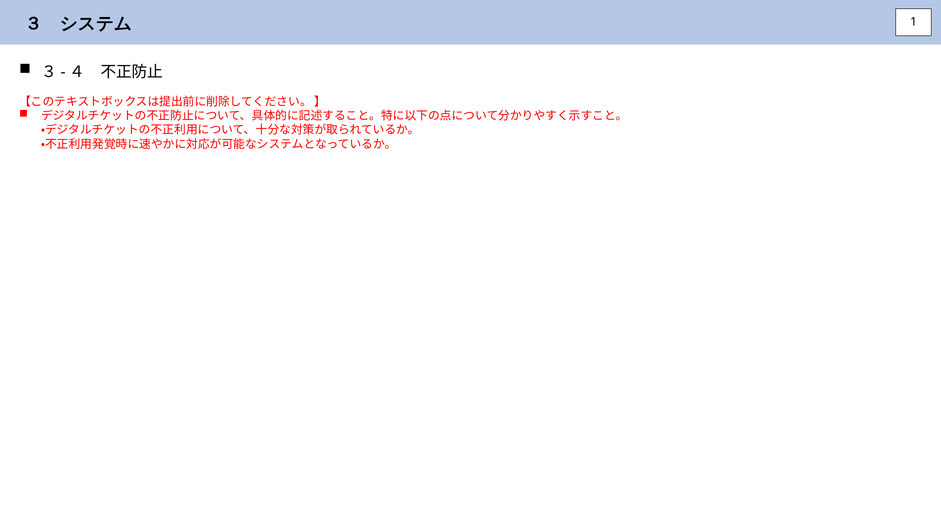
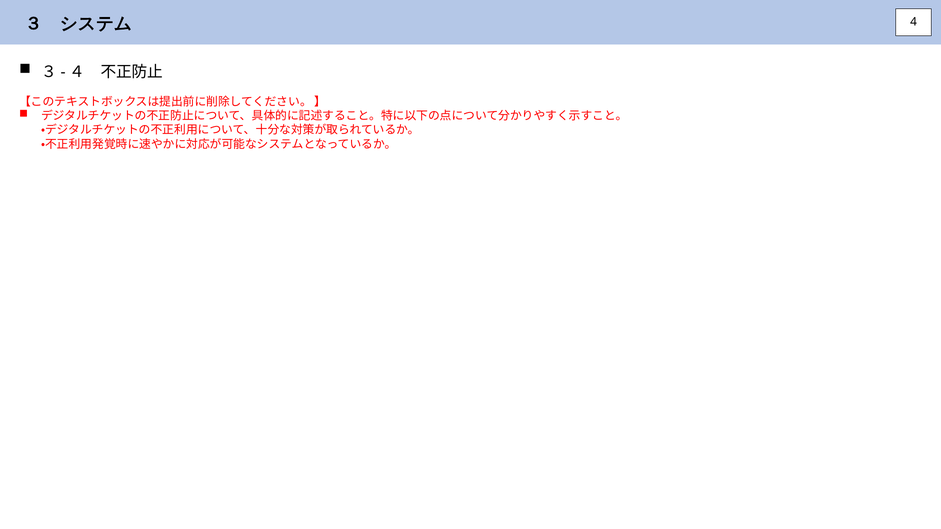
1: 1 -> 4 (914, 22)
